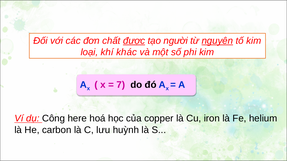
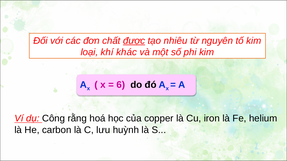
người: người -> nhiêu (176, 41)
nguyên underline: present -> none (217, 41)
7: 7 -> 6 (121, 85)
here: here -> rằng (77, 119)
